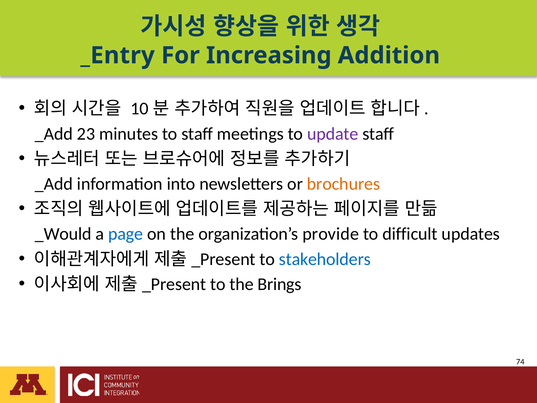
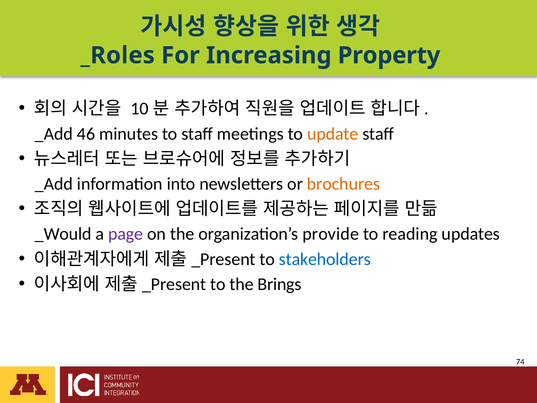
_Entry: _Entry -> _Roles (118, 55)
Addition: Addition -> Property (389, 55)
23: 23 -> 46 (86, 134)
update colour: purple -> orange (333, 134)
page colour: blue -> purple (126, 234)
difficult: difficult -> reading (410, 234)
